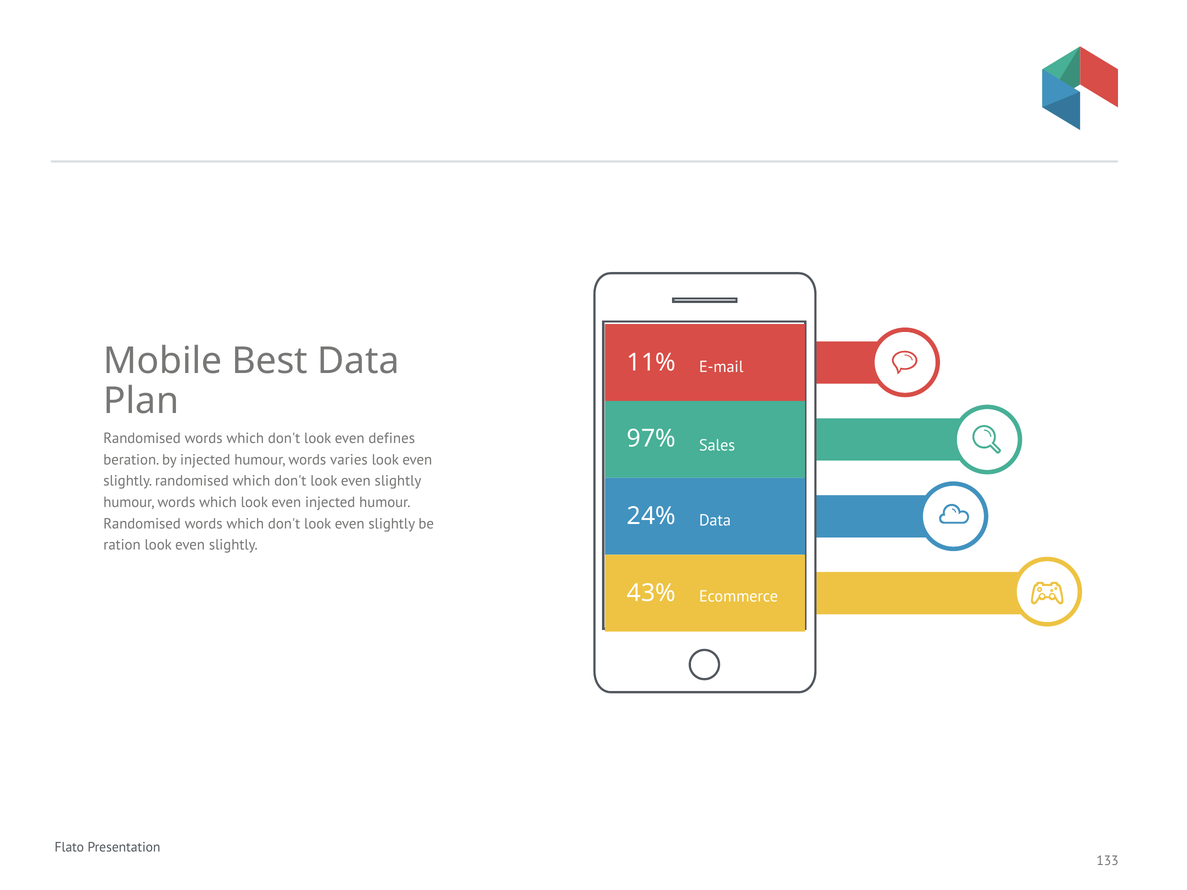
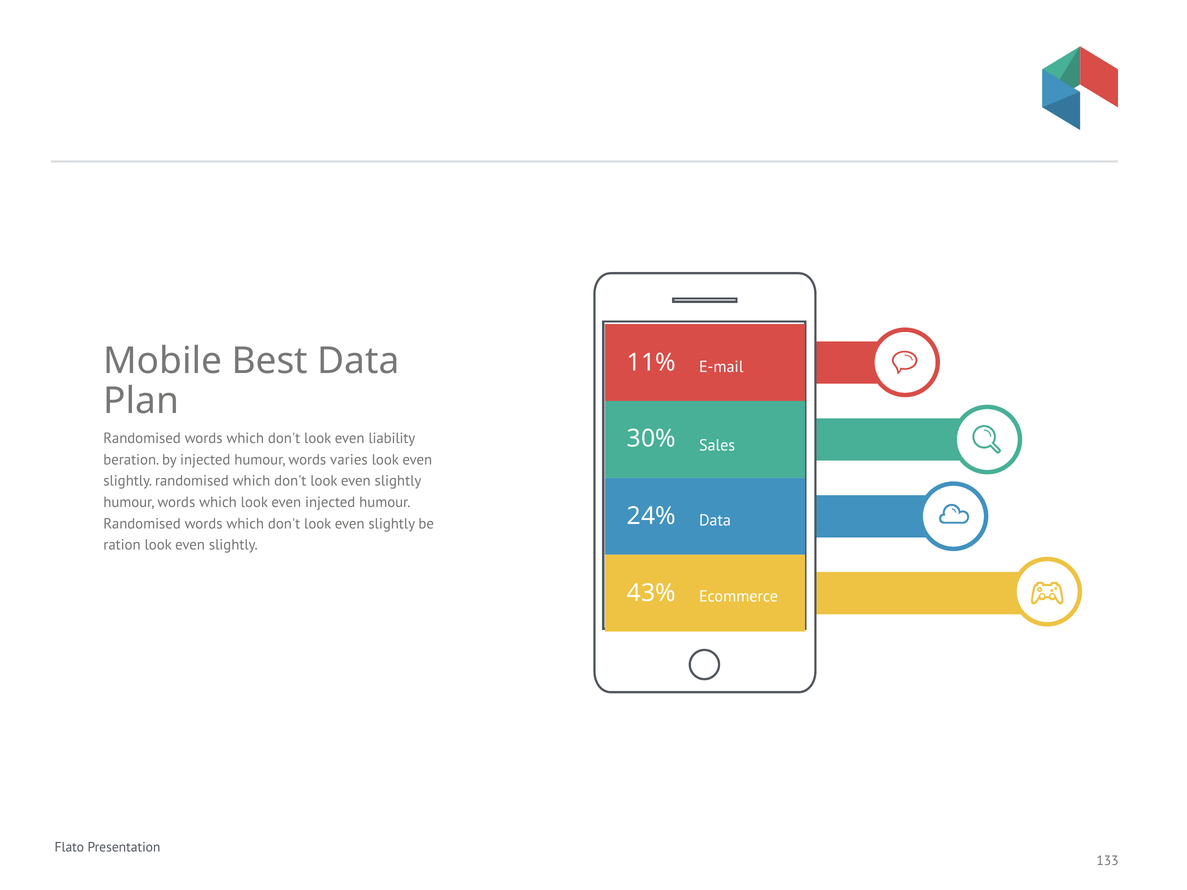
97%: 97% -> 30% (651, 439)
defines: defines -> liability (392, 438)
